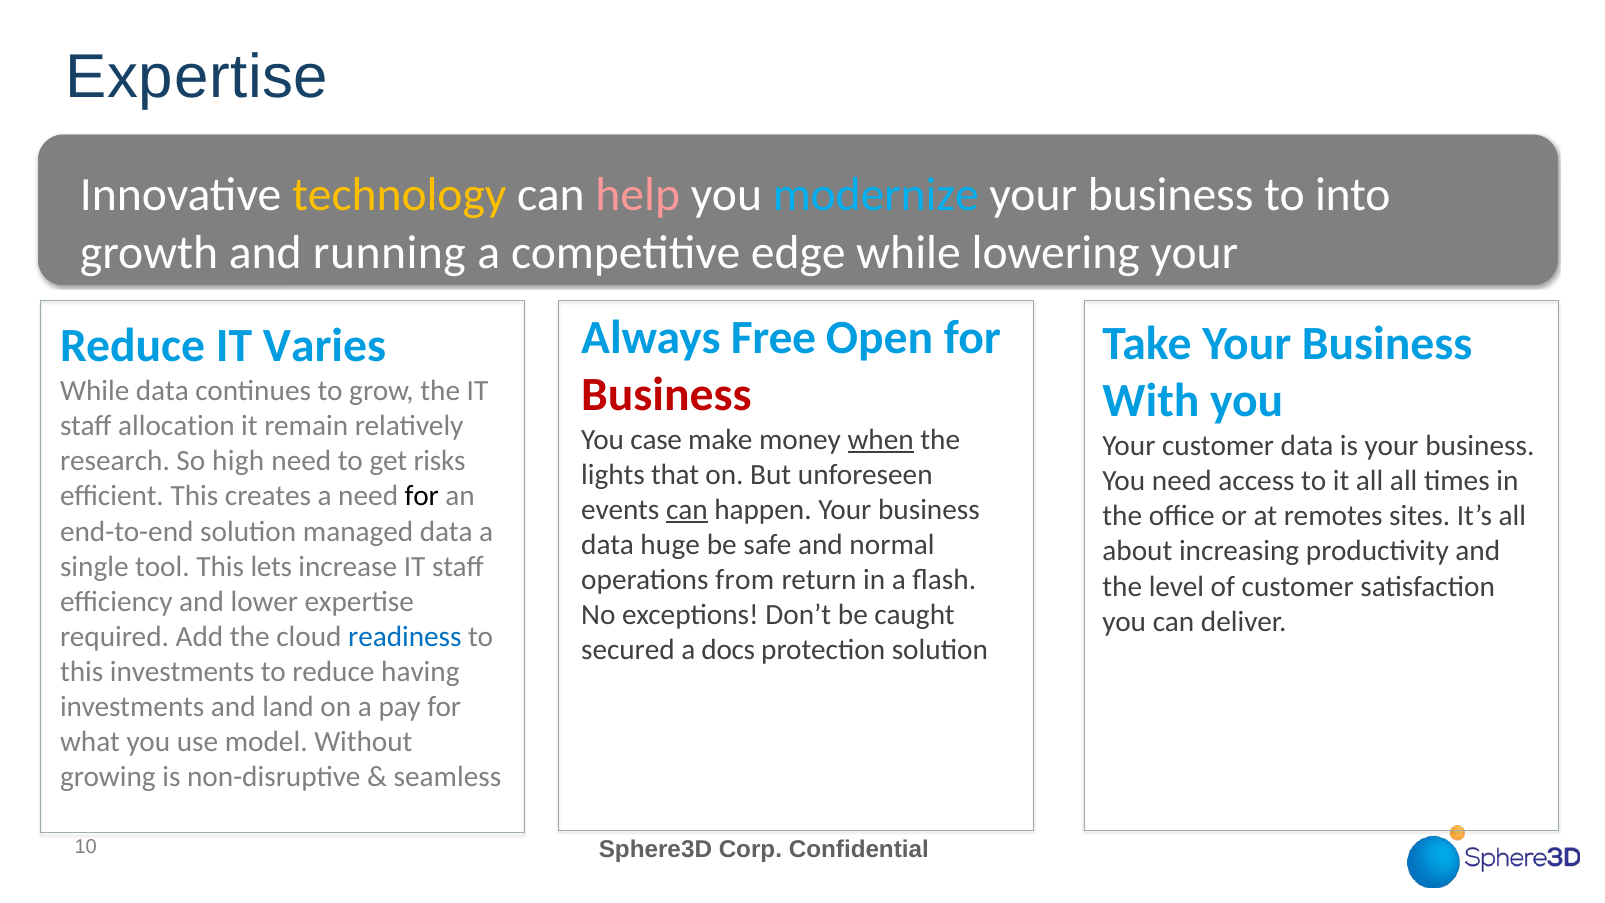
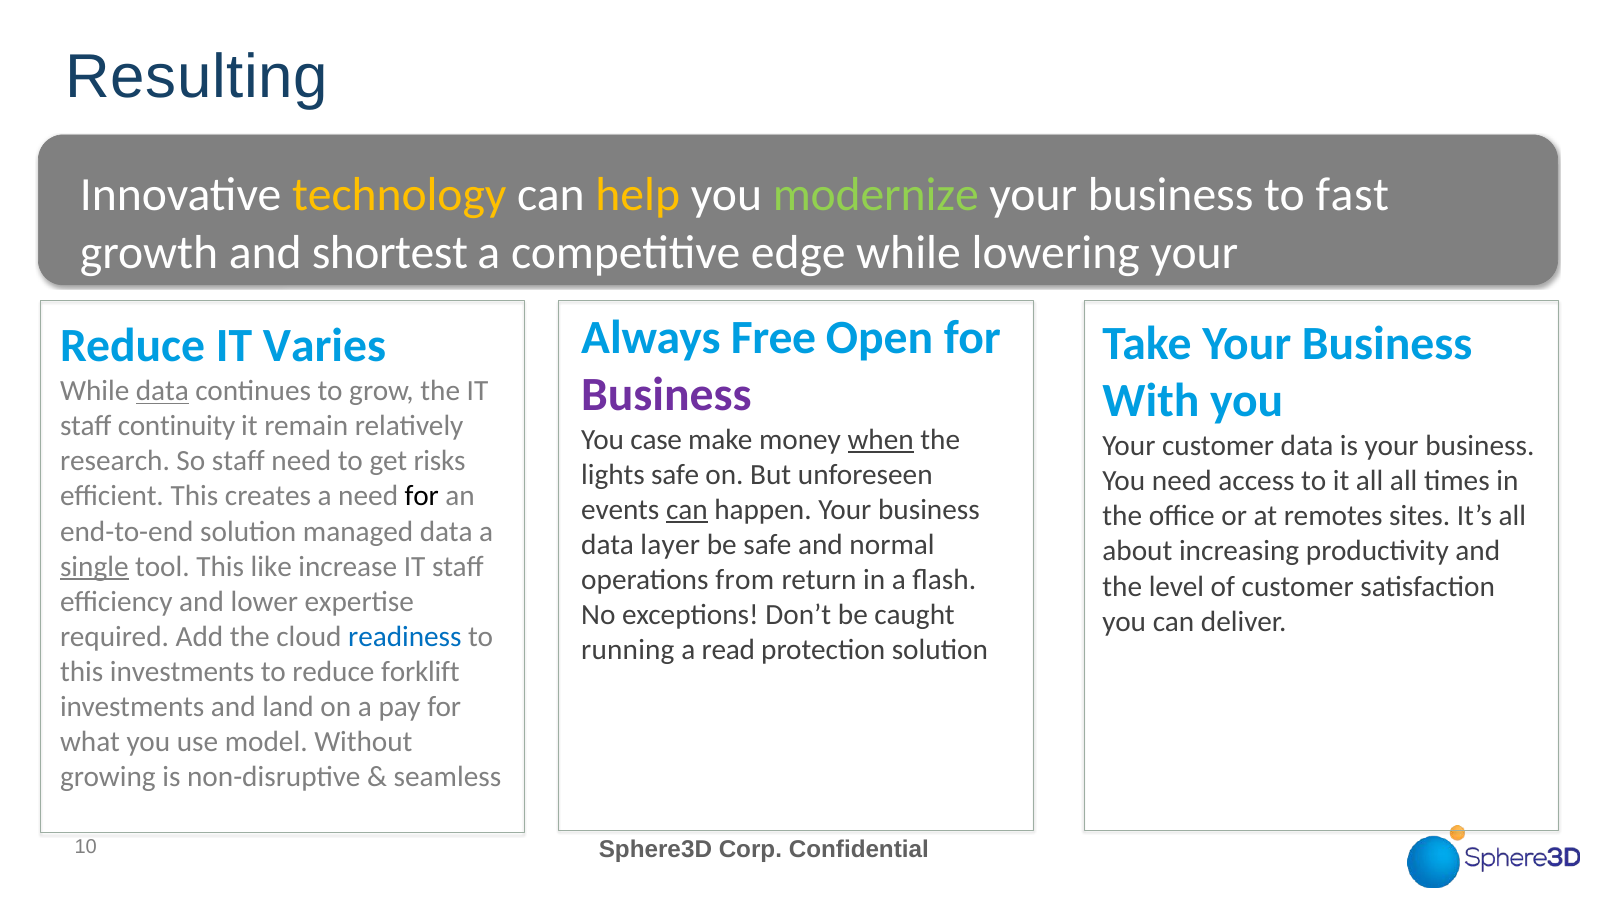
Expertise: Expertise -> Resulting (197, 77)
help colour: pink -> yellow (638, 195)
modernize colour: light blue -> light green (876, 195)
into: into -> fast (1352, 195)
running: running -> shortest (390, 252)
Business colour: red -> purple (666, 395)
data underline: none -> present (162, 391)
allocation: allocation -> continuity (177, 426)
So high: high -> staff (238, 461)
lights that: that -> safe (675, 475)
huge: huge -> layer (670, 545)
single underline: none -> present (94, 567)
lets: lets -> like (271, 567)
secured: secured -> running (628, 650)
docs: docs -> read (728, 650)
having: having -> forklift (420, 672)
